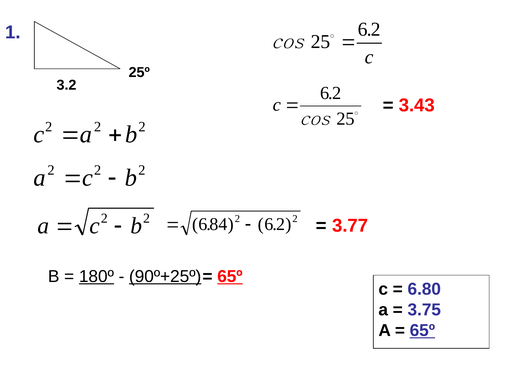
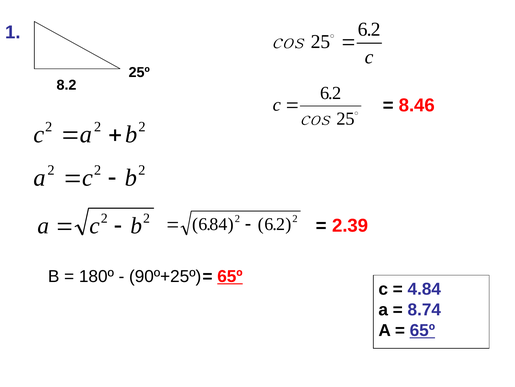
3.2: 3.2 -> 8.2 (67, 85)
3.43: 3.43 -> 8.46 (417, 105)
3.77: 3.77 -> 2.39 (350, 225)
180º underline: present -> none (96, 276)
90º+25º underline: present -> none (165, 276)
6.80: 6.80 -> 4.84 (424, 289)
3.75: 3.75 -> 8.74 (424, 309)
